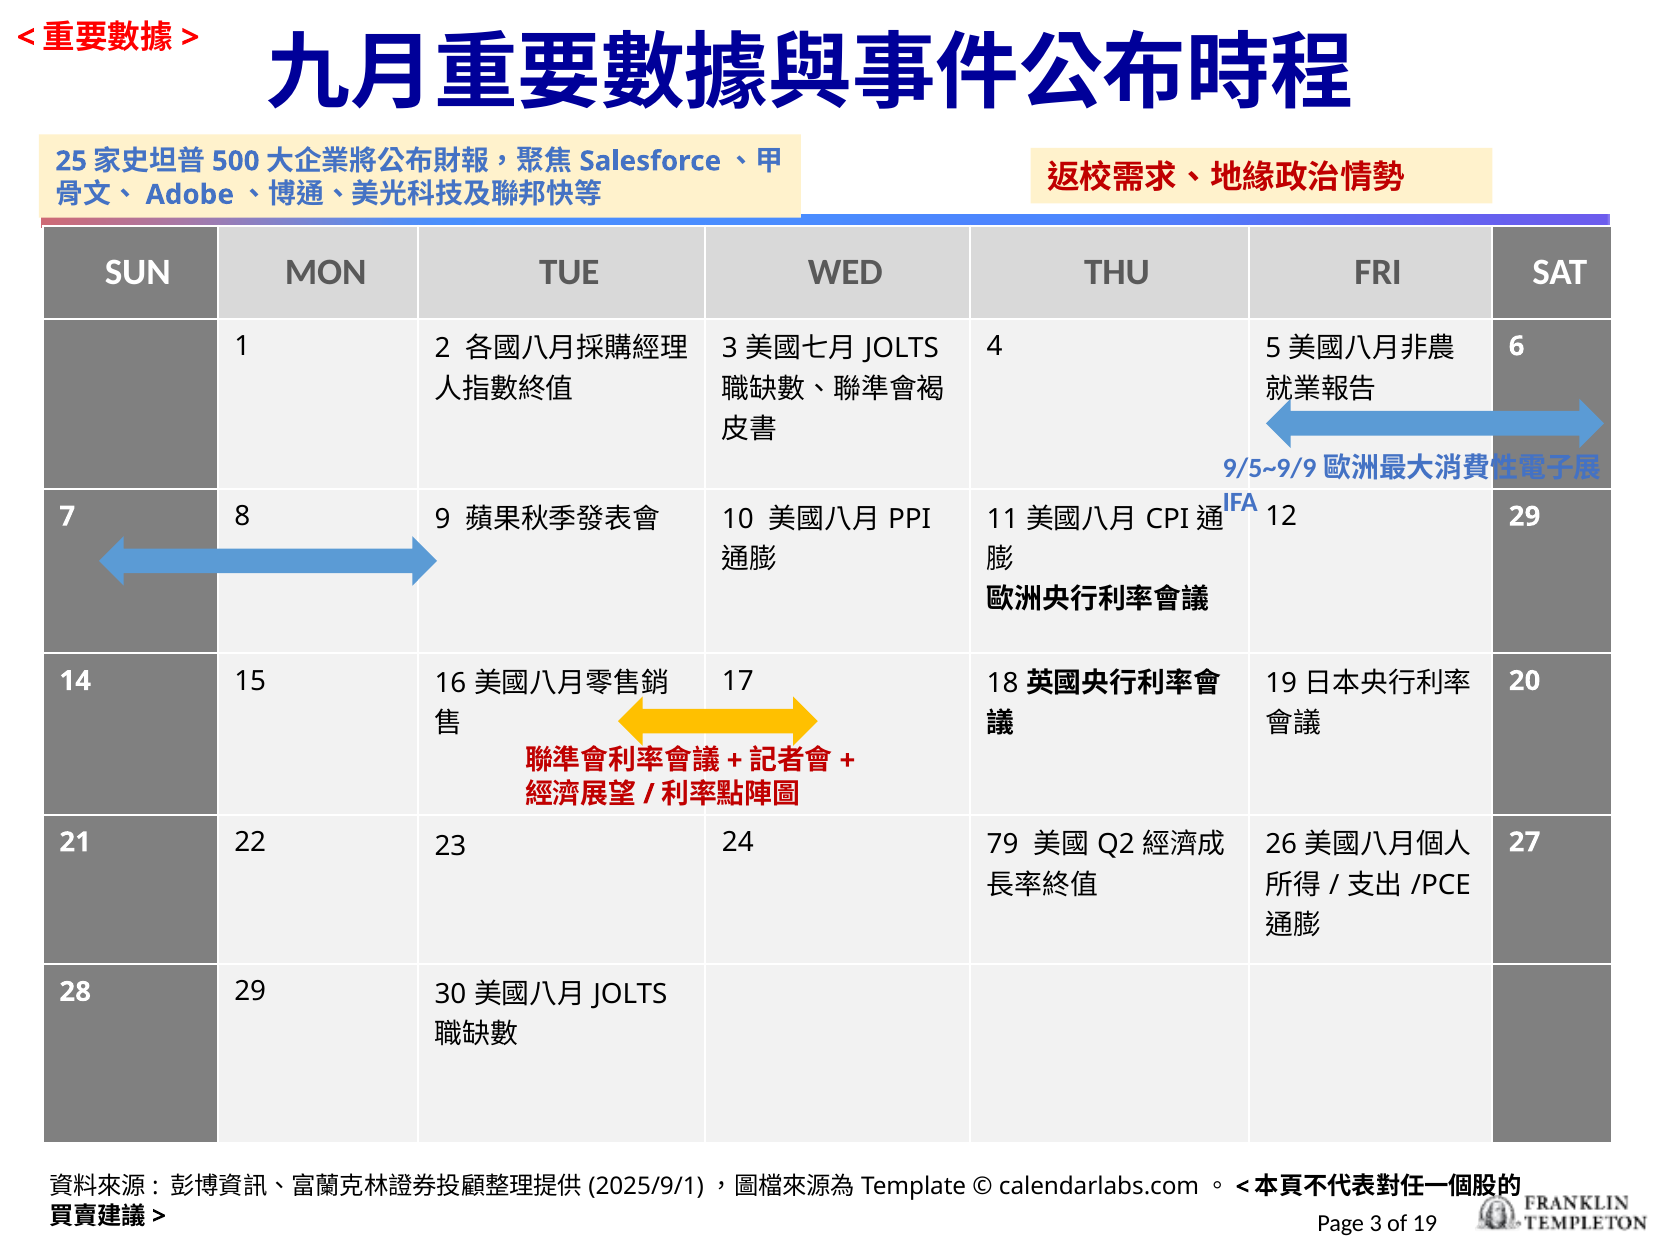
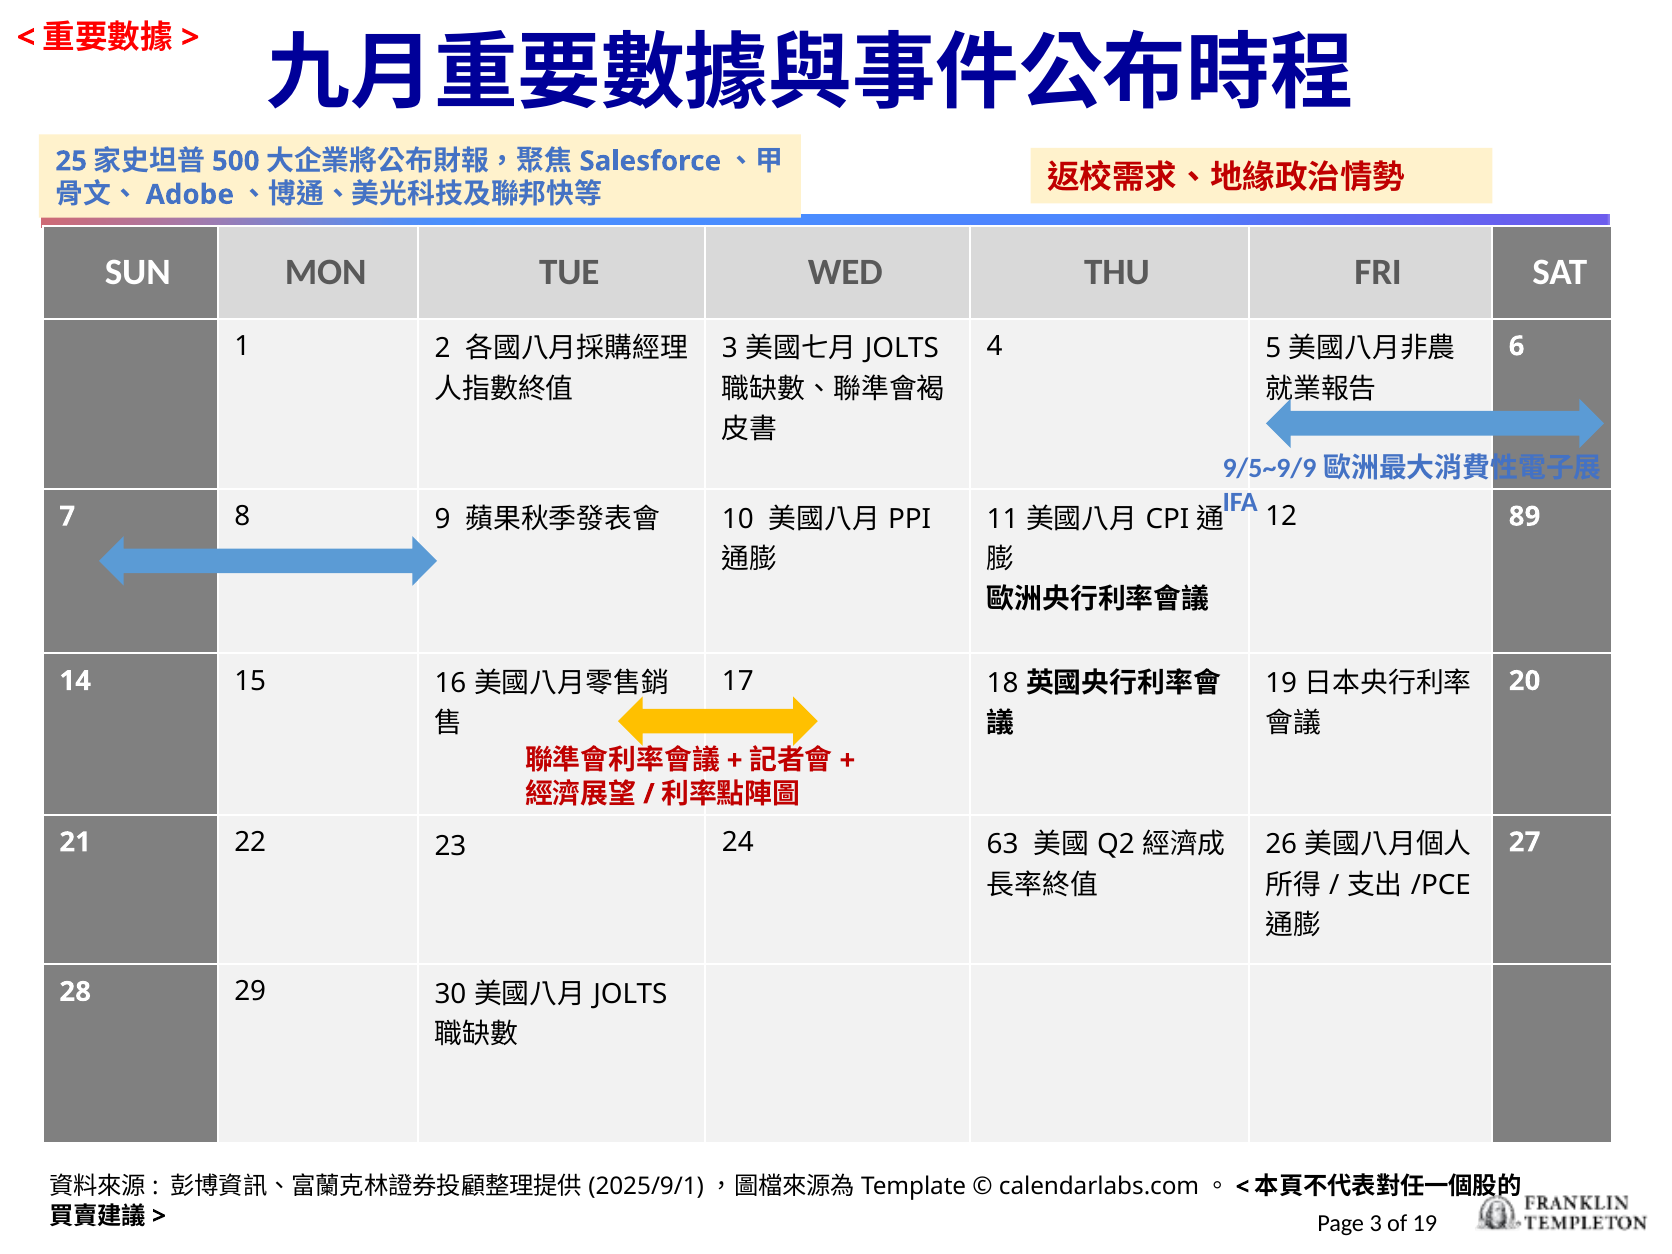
12 29: 29 -> 89 (1525, 516)
79: 79 -> 63 (1003, 845)
